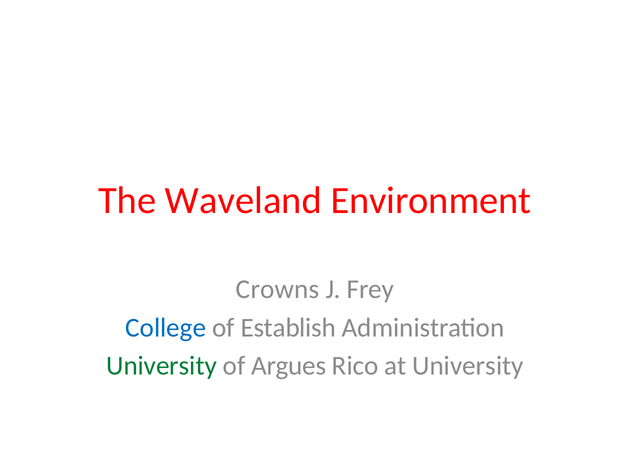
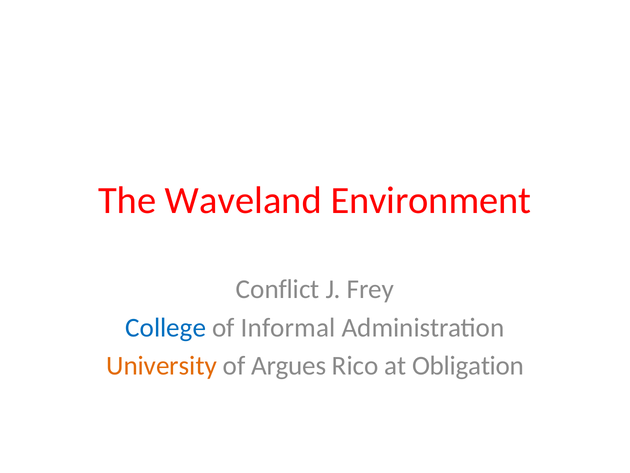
Crowns: Crowns -> Conflict (278, 289)
Establish: Establish -> Informal (288, 327)
University colour: green -> orange (162, 365)
at University: University -> Obligation (468, 365)
